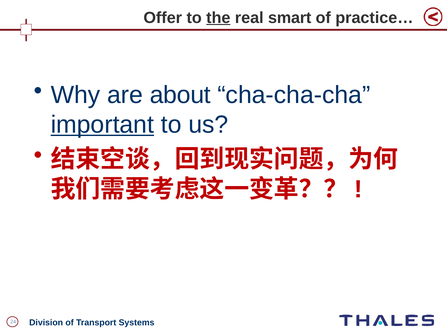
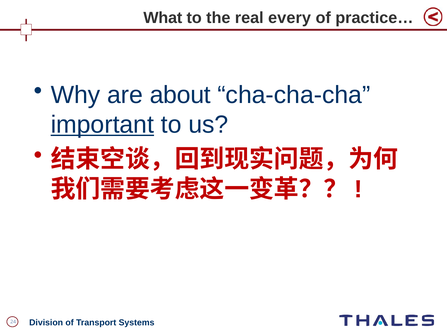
Offer: Offer -> What (163, 18)
the underline: present -> none (218, 18)
smart: smart -> every (290, 18)
